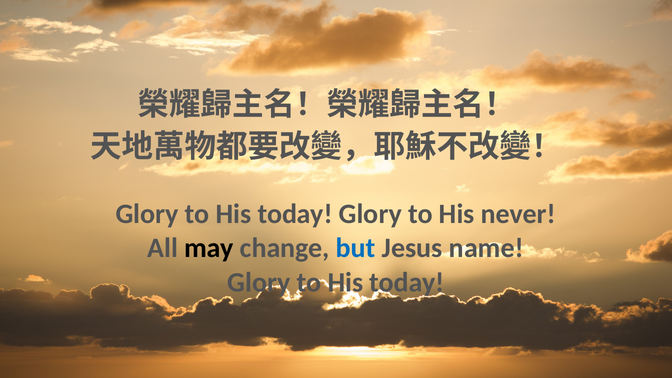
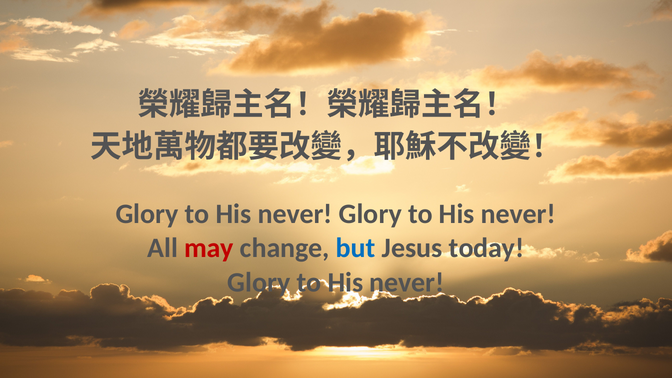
today: today -> never (295, 214)
may colour: black -> red (209, 248)
name: name -> today (487, 248)
today: today -> never (407, 282)
